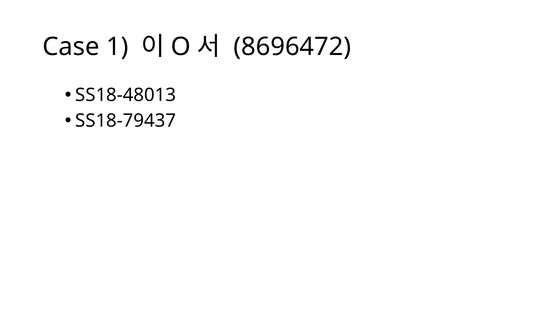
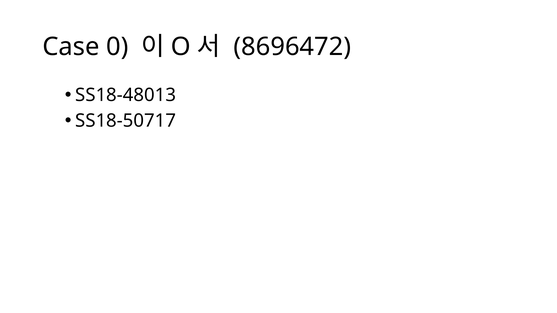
1: 1 -> 0 (117, 47)
SS18-79437: SS18-79437 -> SS18-50717 (126, 121)
